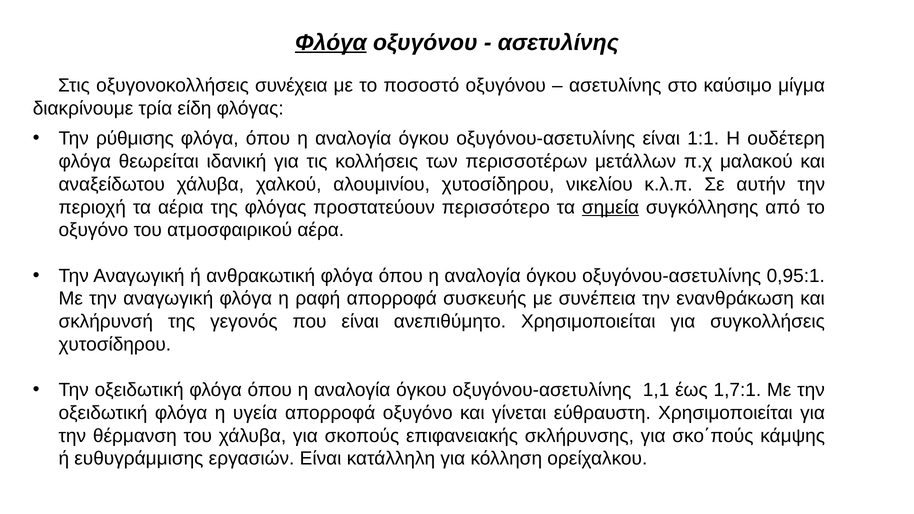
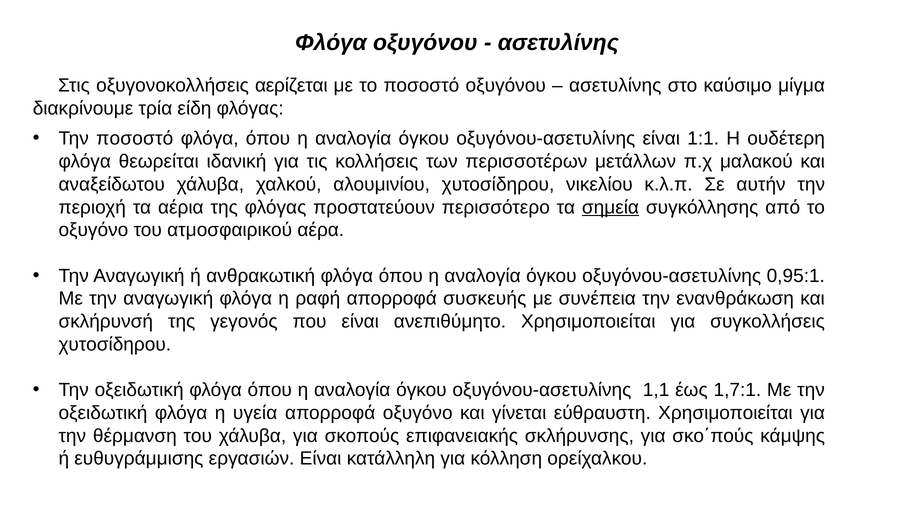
Φλόγα underline: present -> none (331, 43)
συνέχεια: συνέχεια -> αερίζεται (291, 86)
Την ρύθμισης: ρύθμισης -> ποσοστό (135, 139)
